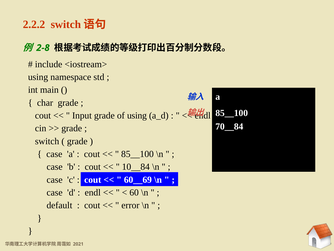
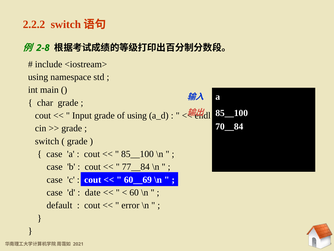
10__84: 10__84 -> 77__84 (136, 167)
endl: endl -> date (93, 192)
